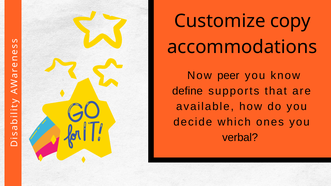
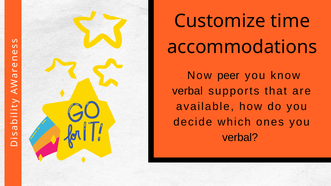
copy: copy -> time (290, 21)
define: define -> verbal (187, 91)
